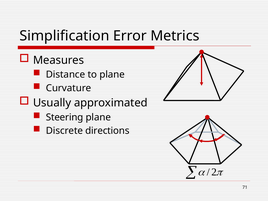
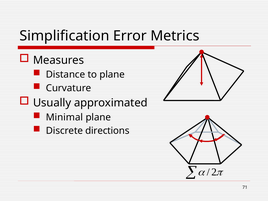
Steering: Steering -> Minimal (64, 117)
